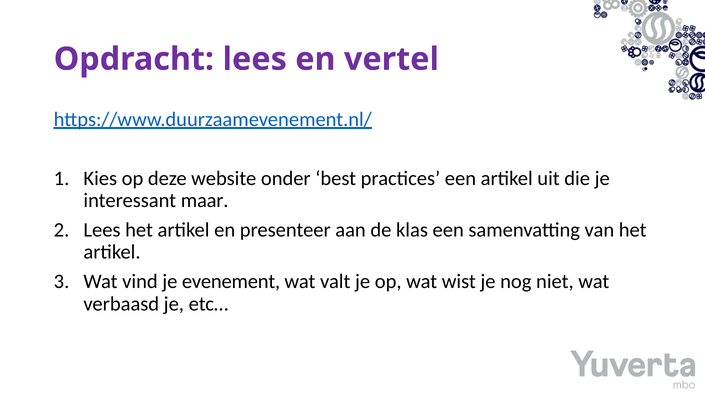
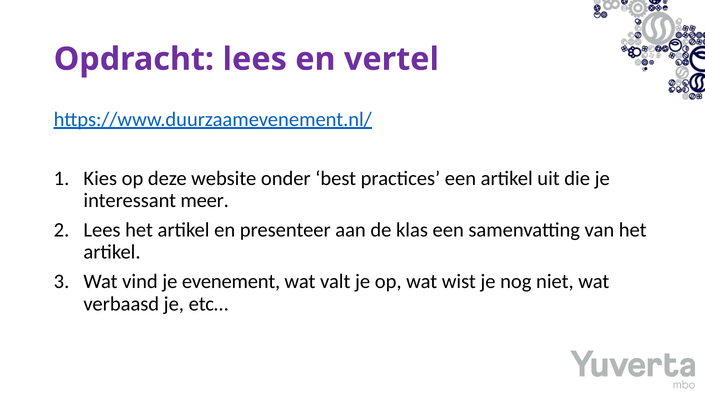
maar: maar -> meer (205, 201)
